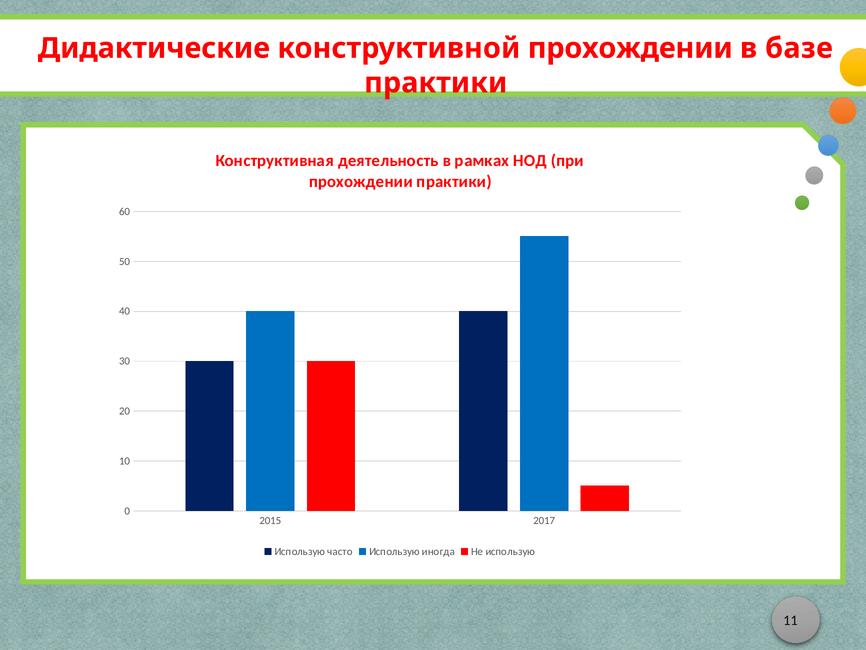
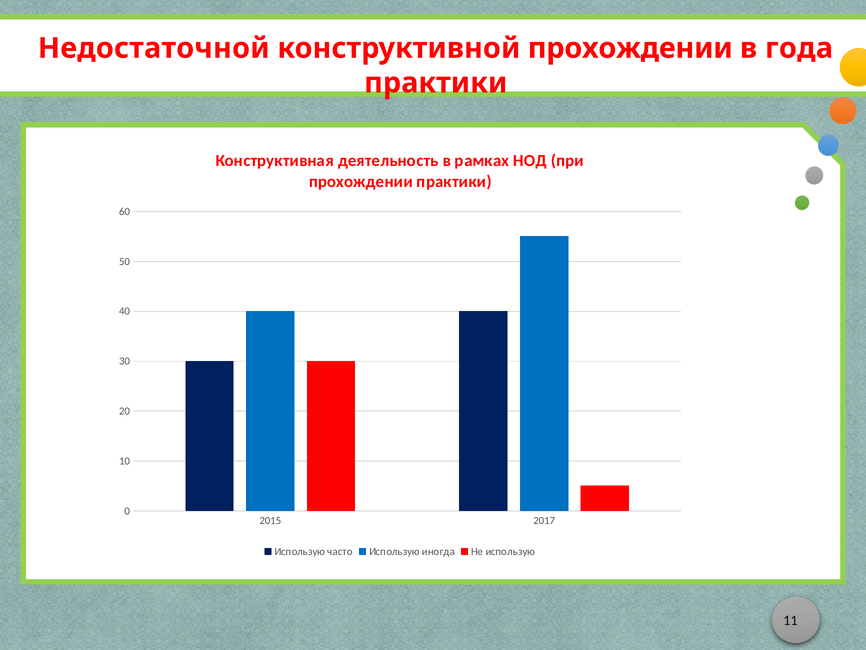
Дидактические: Дидактические -> Недостаточной (154, 48)
базе: базе -> года (799, 48)
